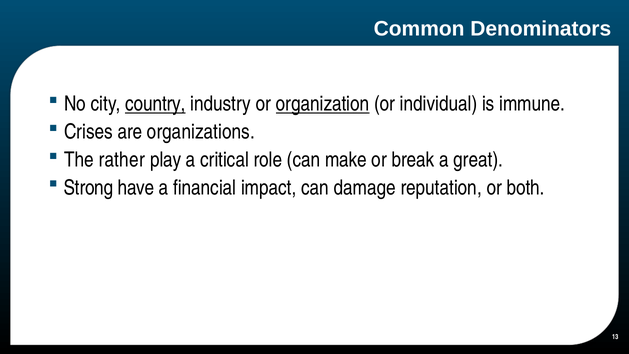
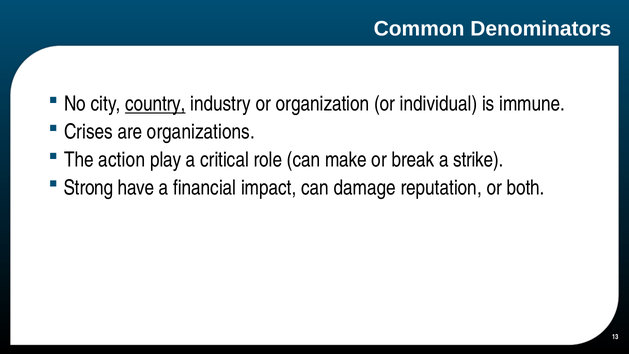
organization underline: present -> none (323, 104)
rather: rather -> action (122, 160)
great: great -> strike (478, 160)
